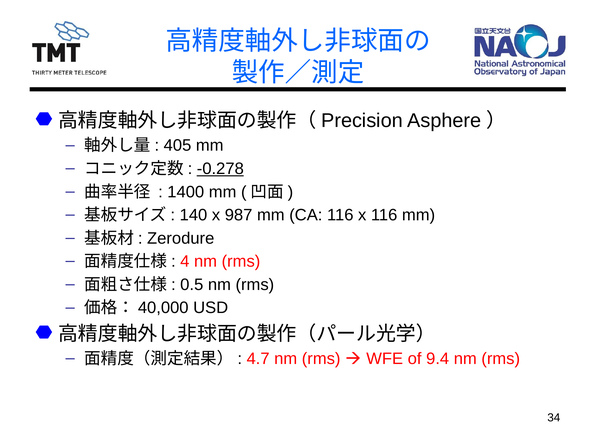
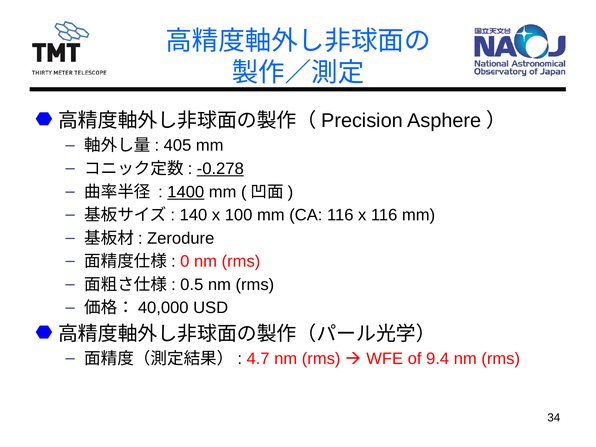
1400 underline: none -> present (186, 192)
987: 987 -> 100 (239, 215)
4: 4 -> 0 (185, 261)
